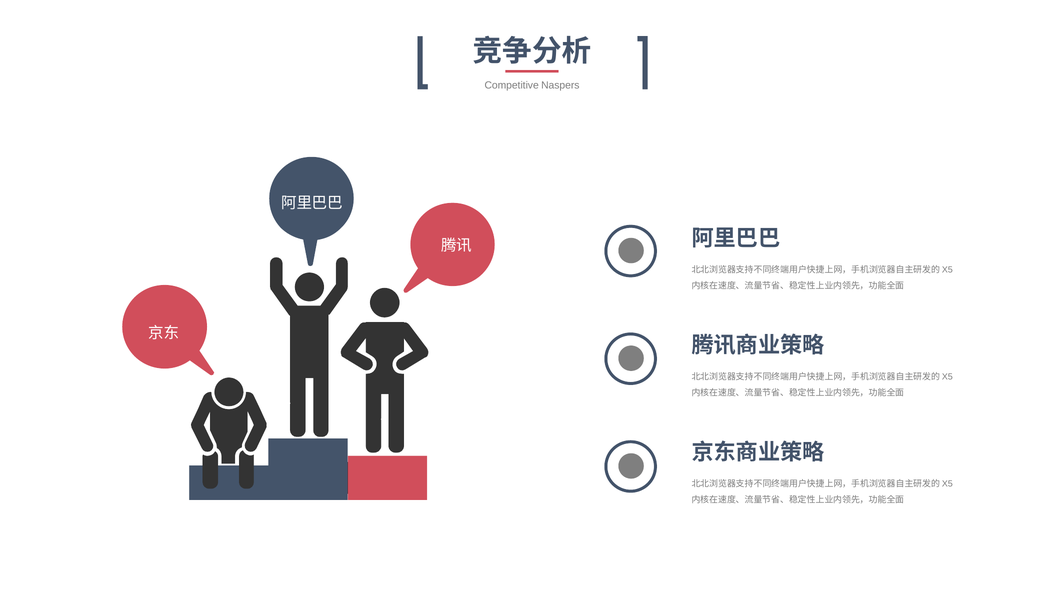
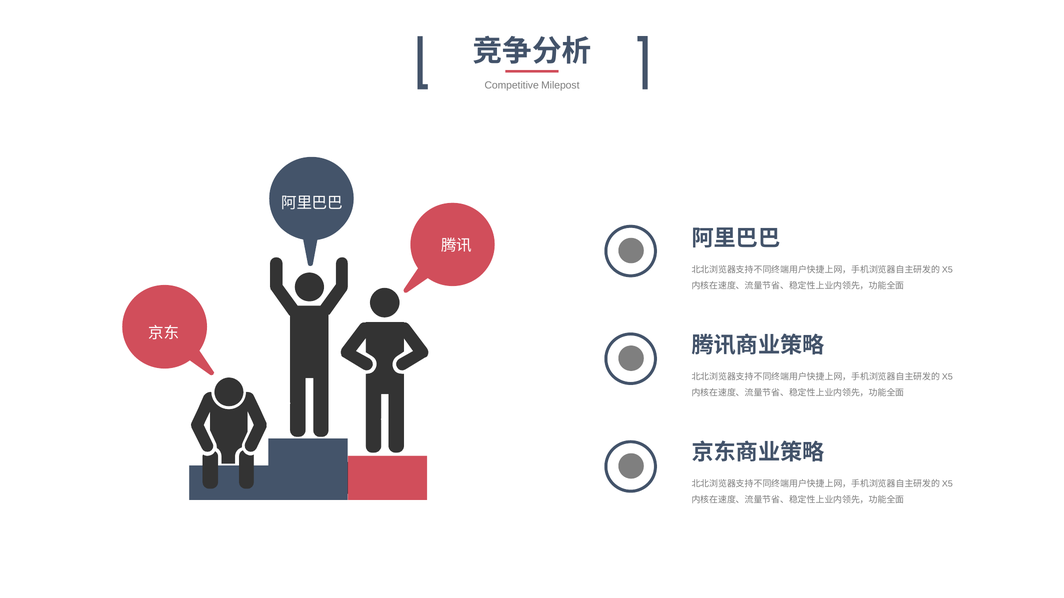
Naspers: Naspers -> Milepost (560, 86)
